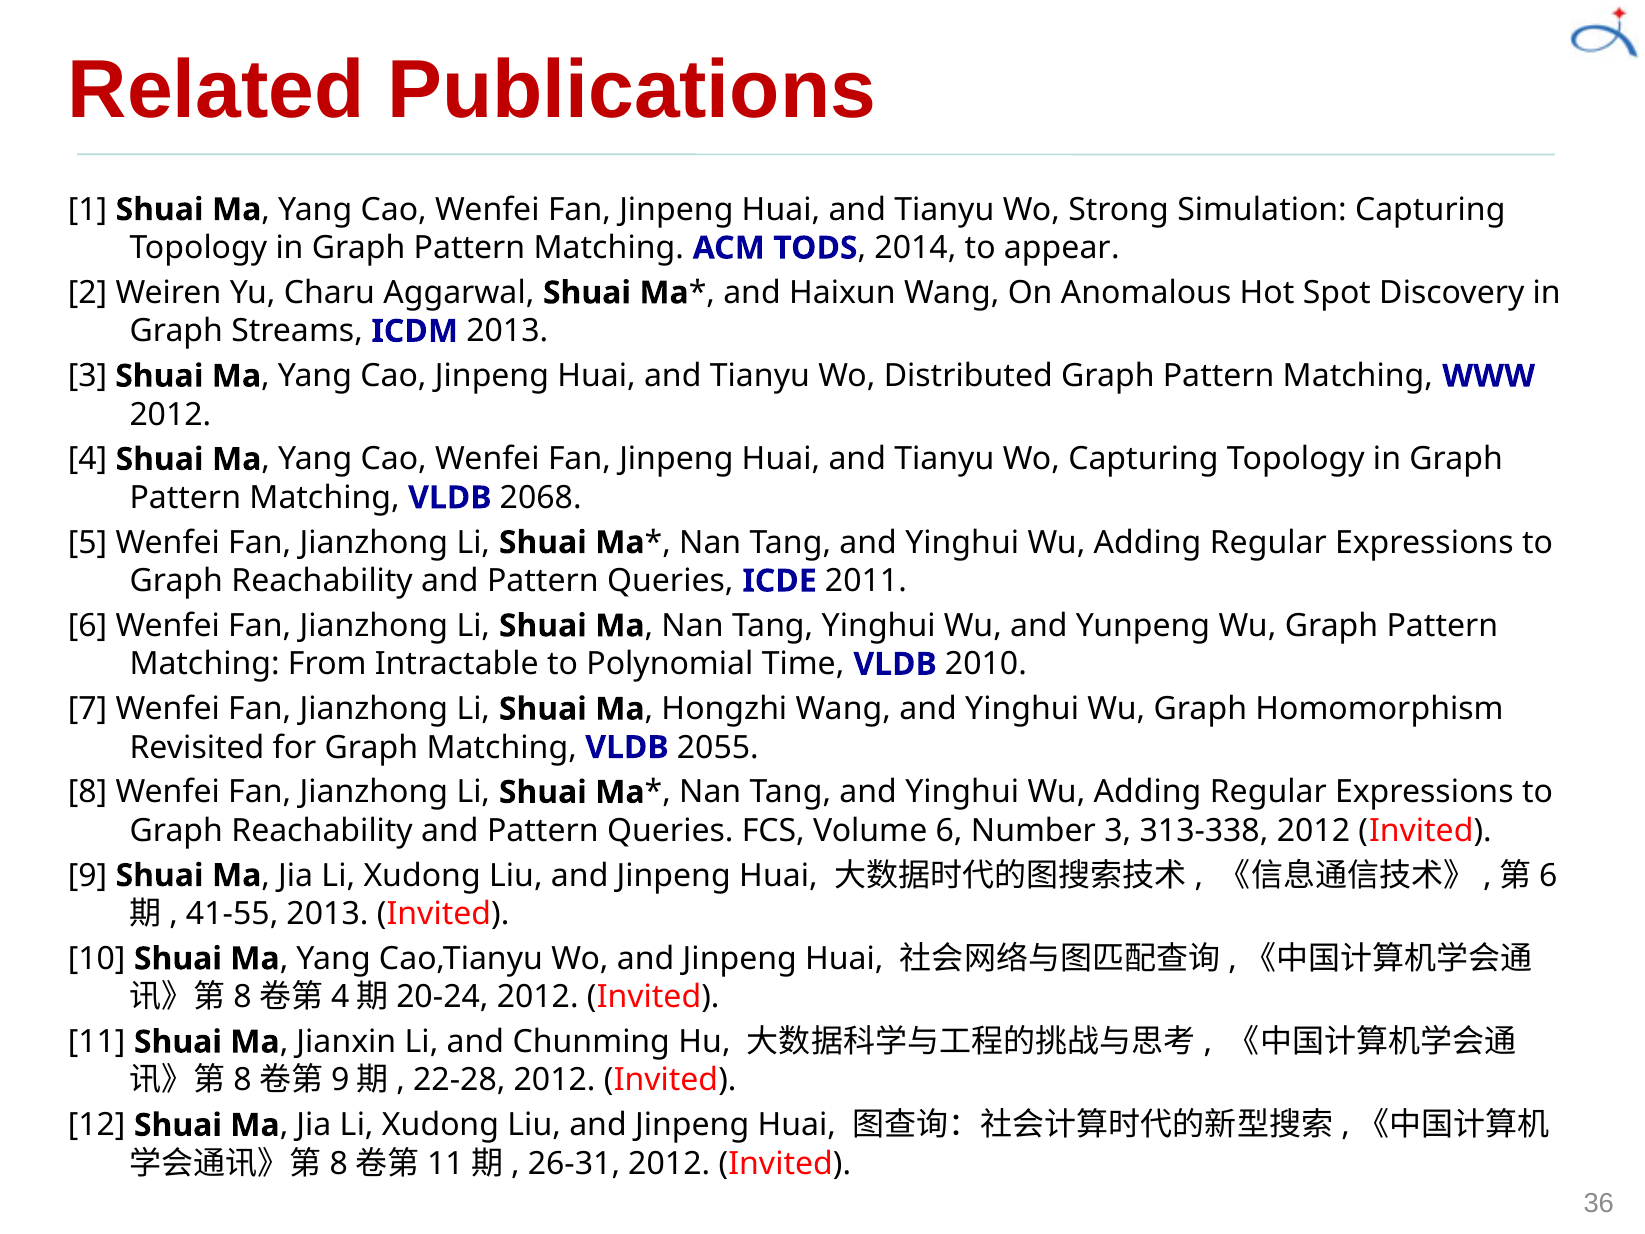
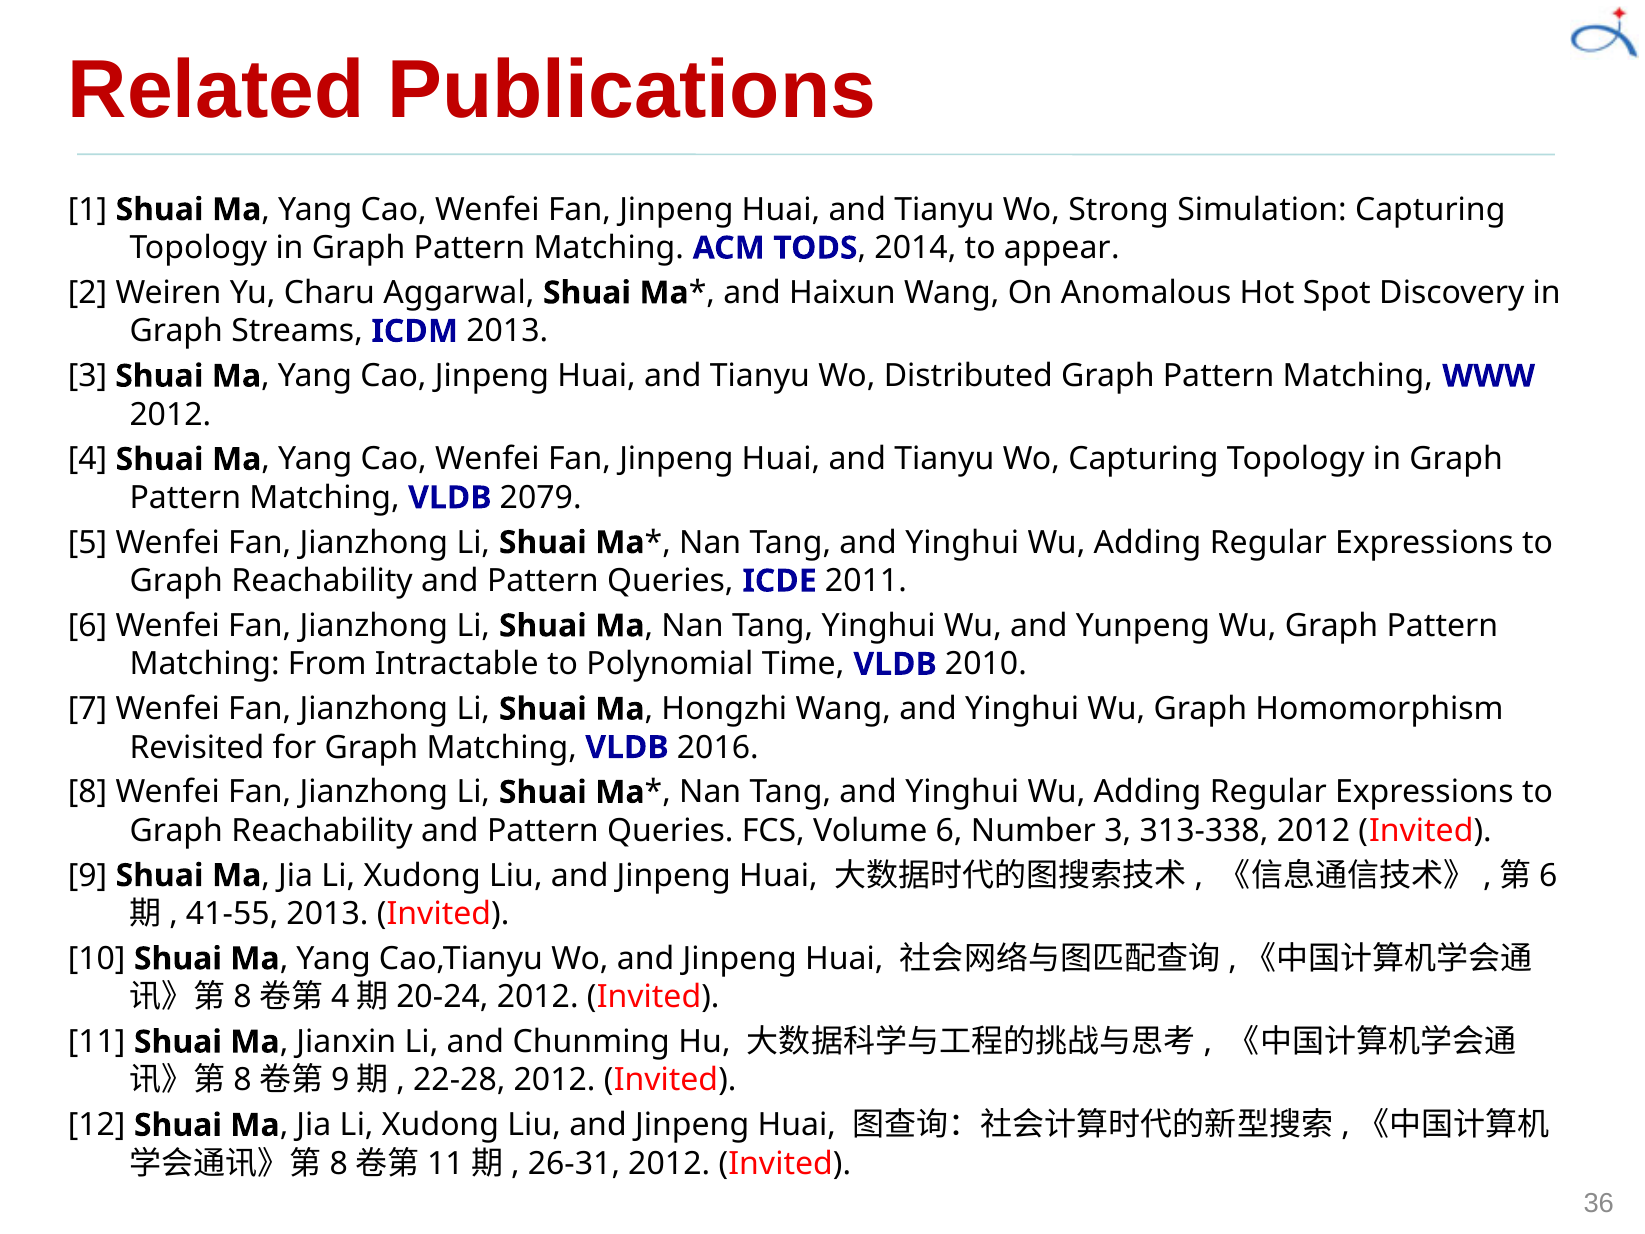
2068: 2068 -> 2079 (541, 498)
2055: 2055 -> 2016 (718, 747)
